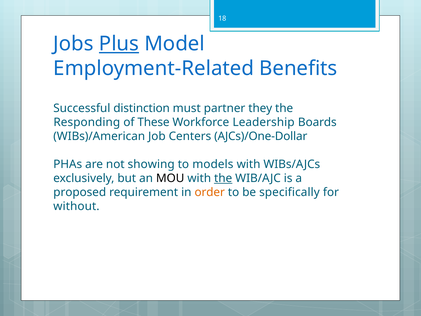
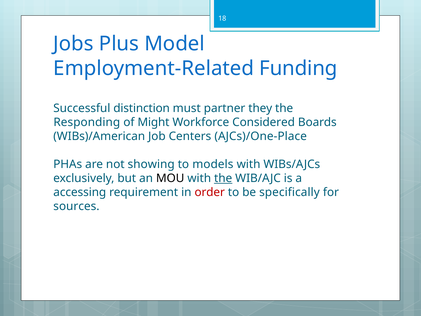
Plus underline: present -> none (119, 44)
Benefits: Benefits -> Funding (298, 68)
These: These -> Might (153, 122)
Leadership: Leadership -> Considered (264, 122)
AJCs)/One-Dollar: AJCs)/One-Dollar -> AJCs)/One-Place (261, 136)
proposed: proposed -> accessing (80, 192)
order colour: orange -> red (210, 192)
without: without -> sources (76, 206)
